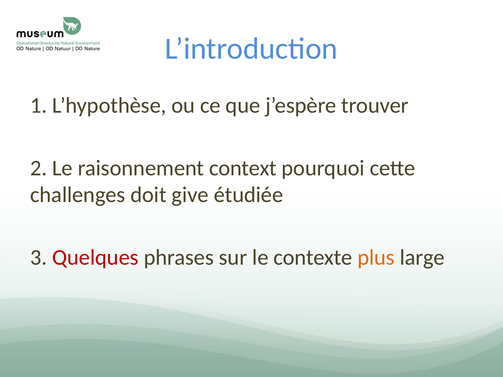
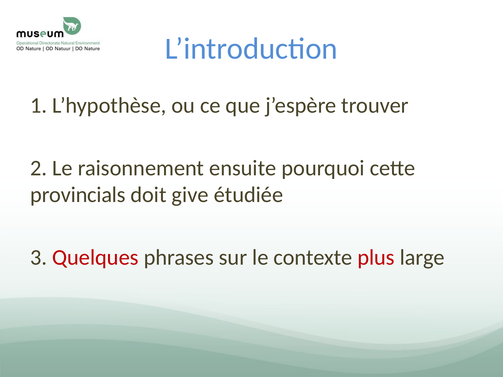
context: context -> ensuite (243, 168)
challenges: challenges -> provincials (78, 195)
plus colour: orange -> red (376, 258)
